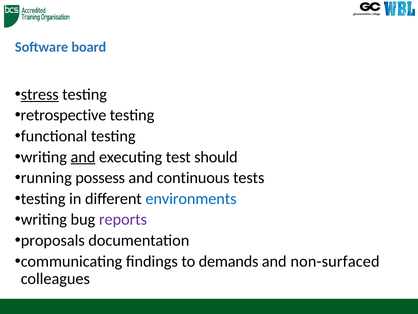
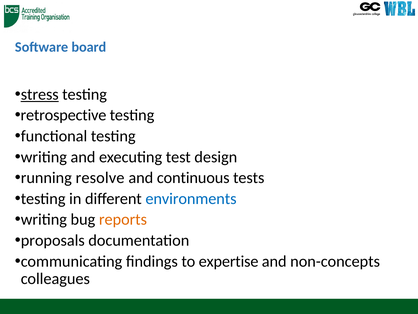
and underline: present -> none (83, 157)
should: should -> design (216, 157)
possess: possess -> resolve (100, 178)
reports colour: purple -> orange (123, 219)
demands: demands -> expertise (229, 261)
non-surfaced: non-surfaced -> non-concepts (335, 261)
